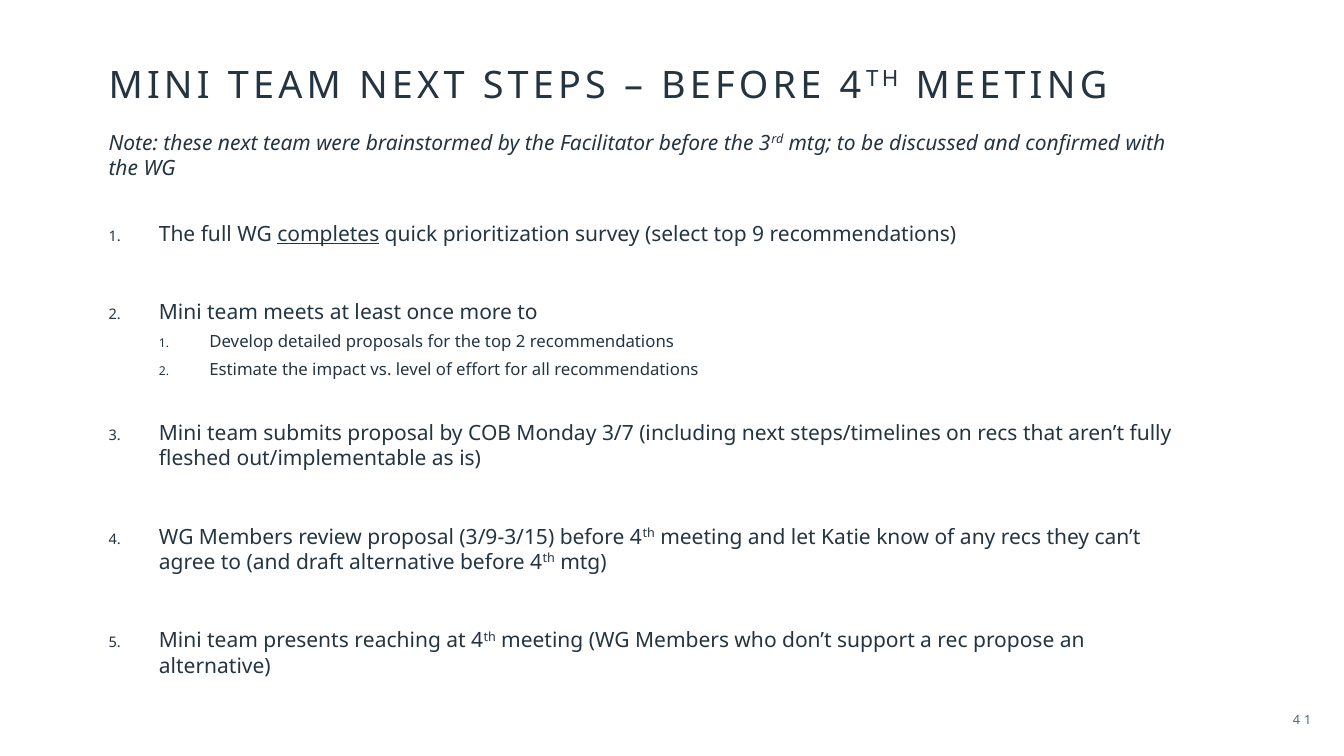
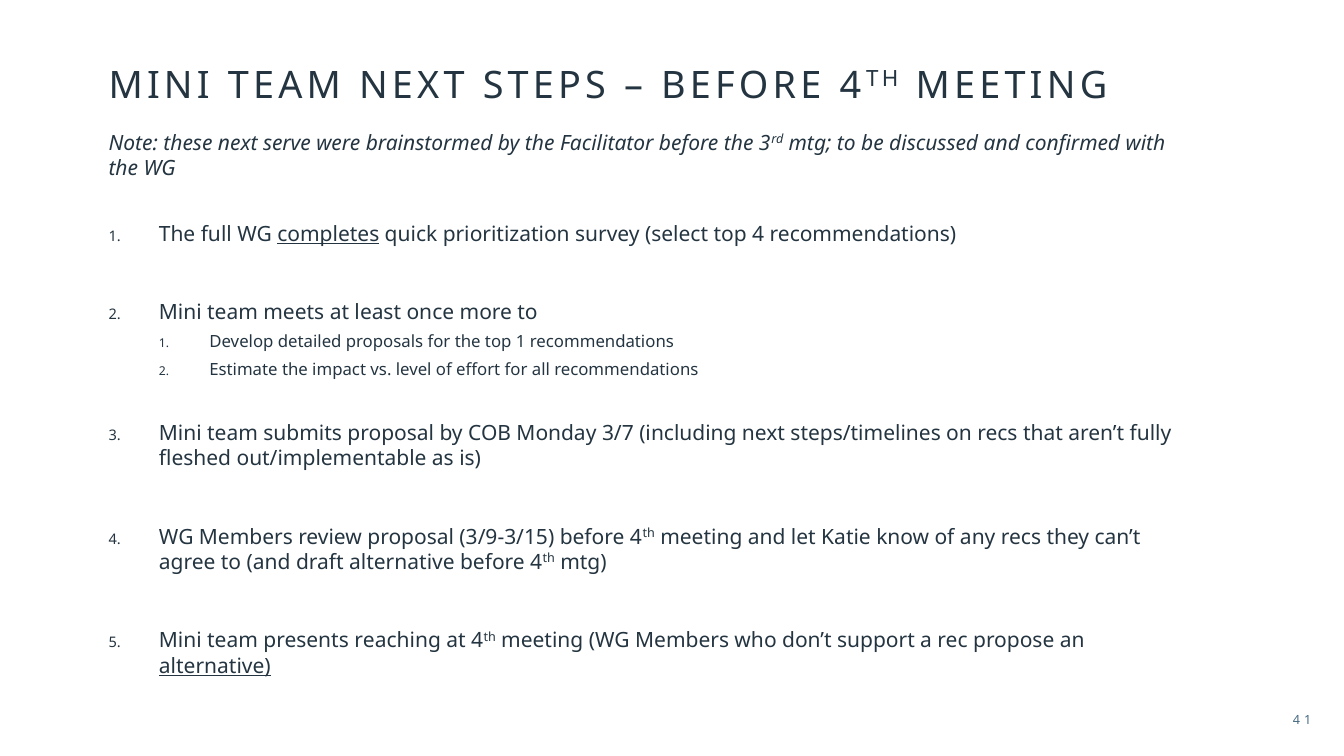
next team: team -> serve (287, 143)
top 9: 9 -> 4 (758, 235)
top 2: 2 -> 1 (521, 342)
alternative underline: none -> present (215, 666)
